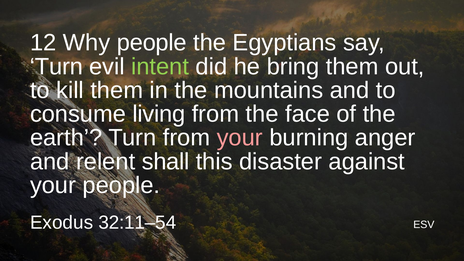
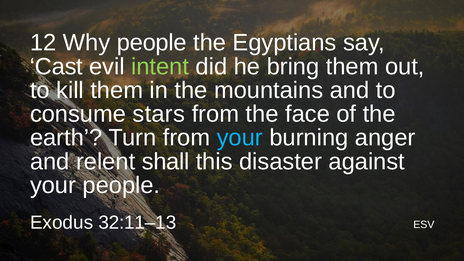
Turn: Turn -> Cast (56, 67)
living: living -> stars (159, 114)
your colour: pink -> light blue (240, 138)
32:11–54: 32:11–54 -> 32:11–13 (137, 223)
